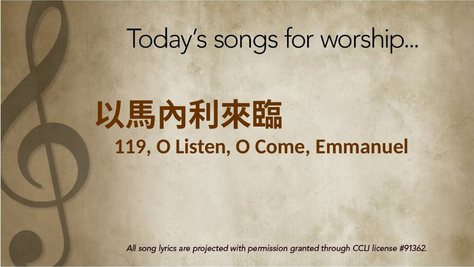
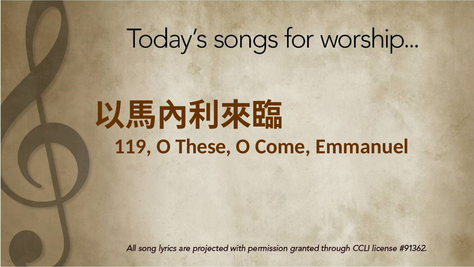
Listen: Listen -> These (203, 146)
